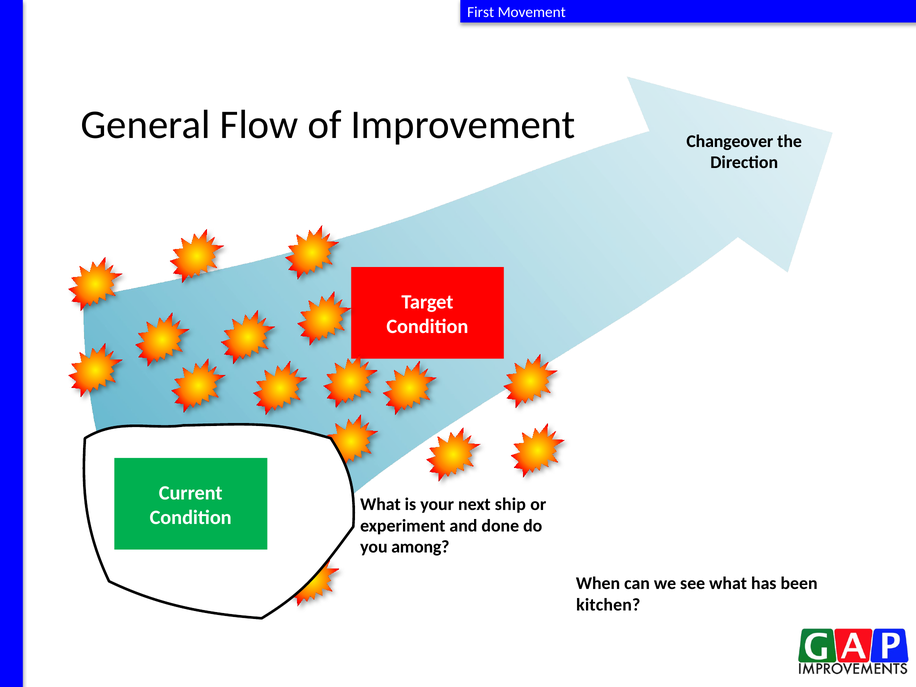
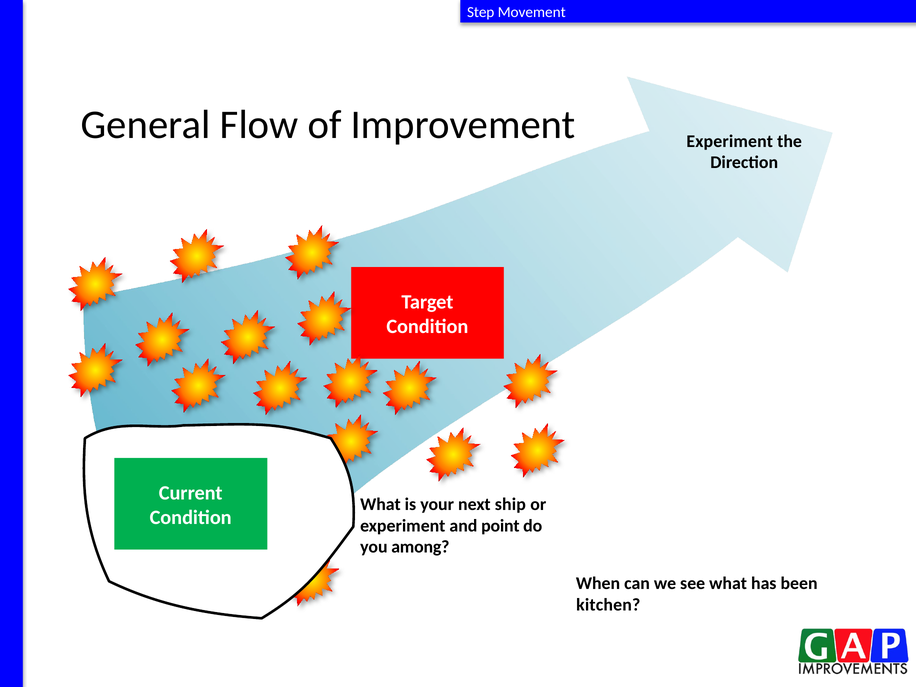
First: First -> Step (481, 12)
Changeover: Changeover -> Experiment (730, 141)
done: done -> point (500, 526)
